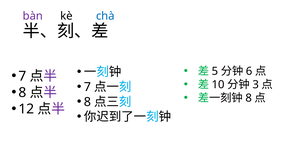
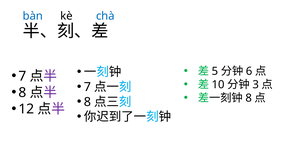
bàn colour: purple -> blue (33, 16)
